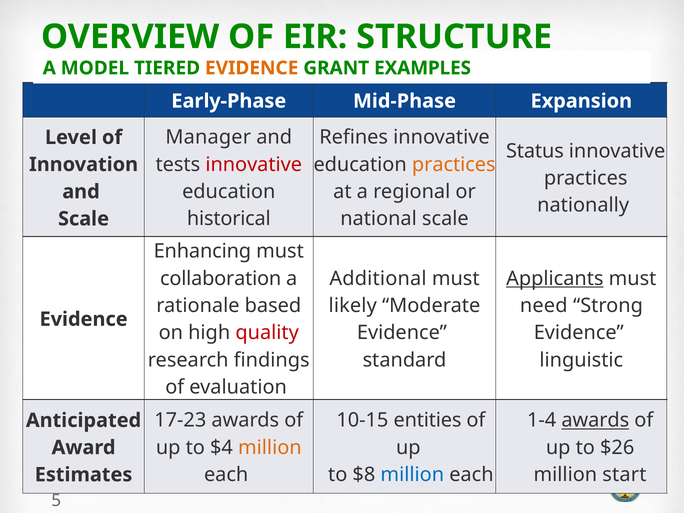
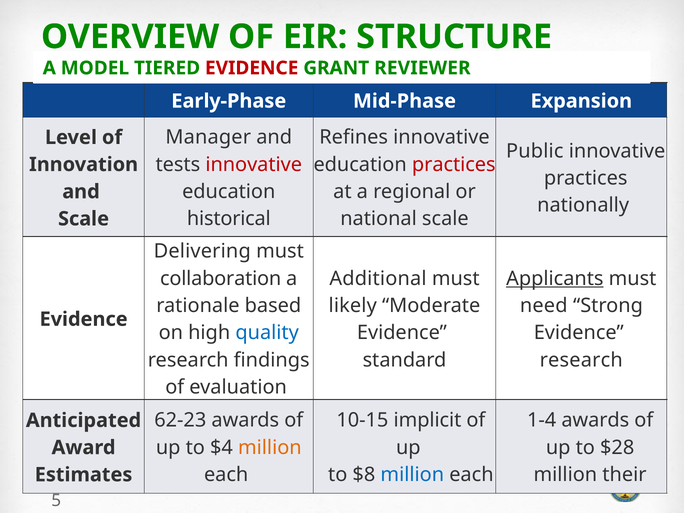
EVIDENCE colour: orange -> red (252, 68)
EXAMPLES: EXAMPLES -> REVIEWER (422, 68)
Status: Status -> Public (535, 151)
practices colour: orange -> red (454, 165)
Enhancing: Enhancing -> Delivering (202, 251)
quality colour: red -> blue (267, 333)
linguistic: linguistic -> research (581, 360)
17-23: 17-23 -> 62-23 (180, 420)
entities: entities -> implicit (427, 420)
awards underline: present -> none (595, 420)
$26: $26 -> $28 (617, 448)
start: start -> their (624, 475)
